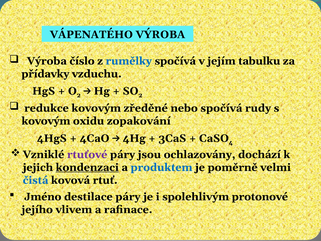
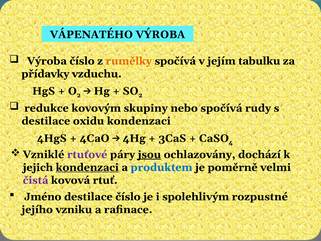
rumělky colour: blue -> orange (129, 61)
zředěné: zředěné -> skupiny (146, 108)
kovovým: kovovým -> destilace (46, 121)
oxidu zopakování: zopakování -> kondenzaci (139, 121)
jsou underline: none -> present (149, 154)
čistá colour: blue -> purple (36, 180)
destilace páry: páry -> číslo (128, 197)
protonové: protonové -> rozpustné (260, 197)
vlivem: vlivem -> vzniku (74, 209)
